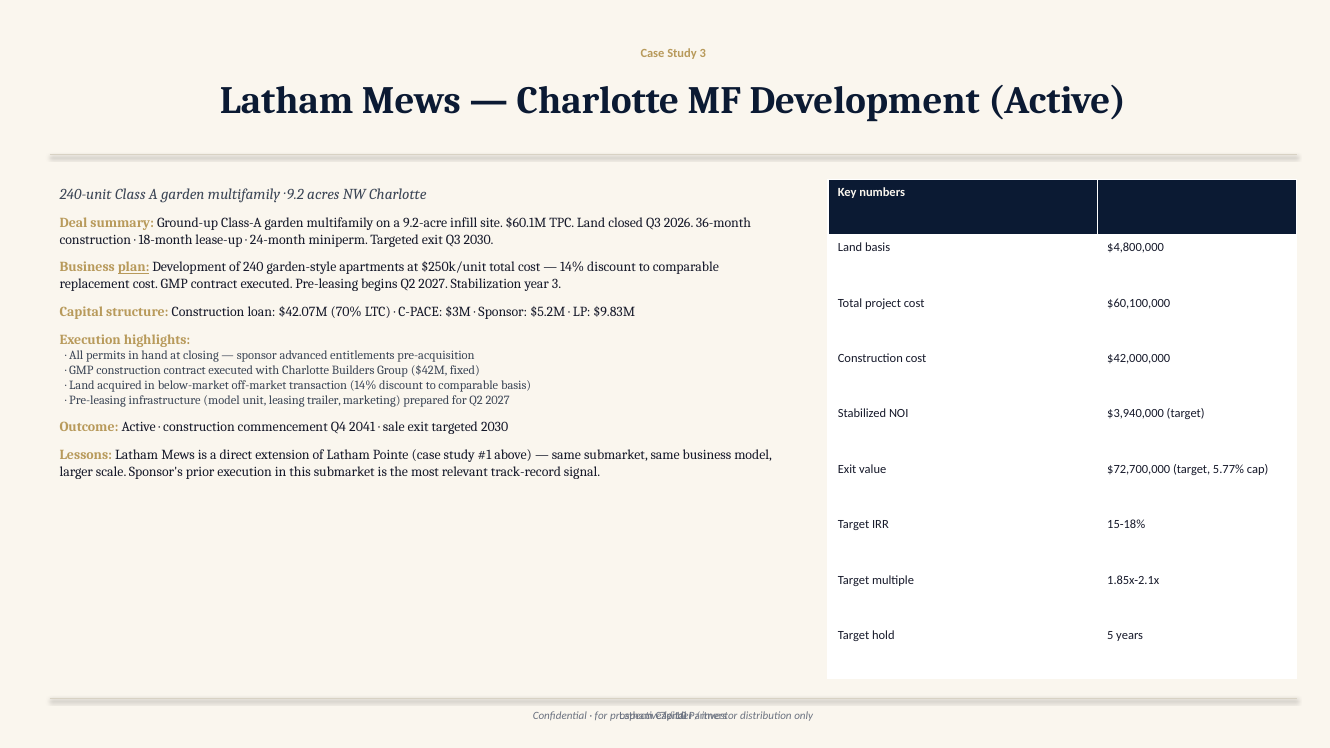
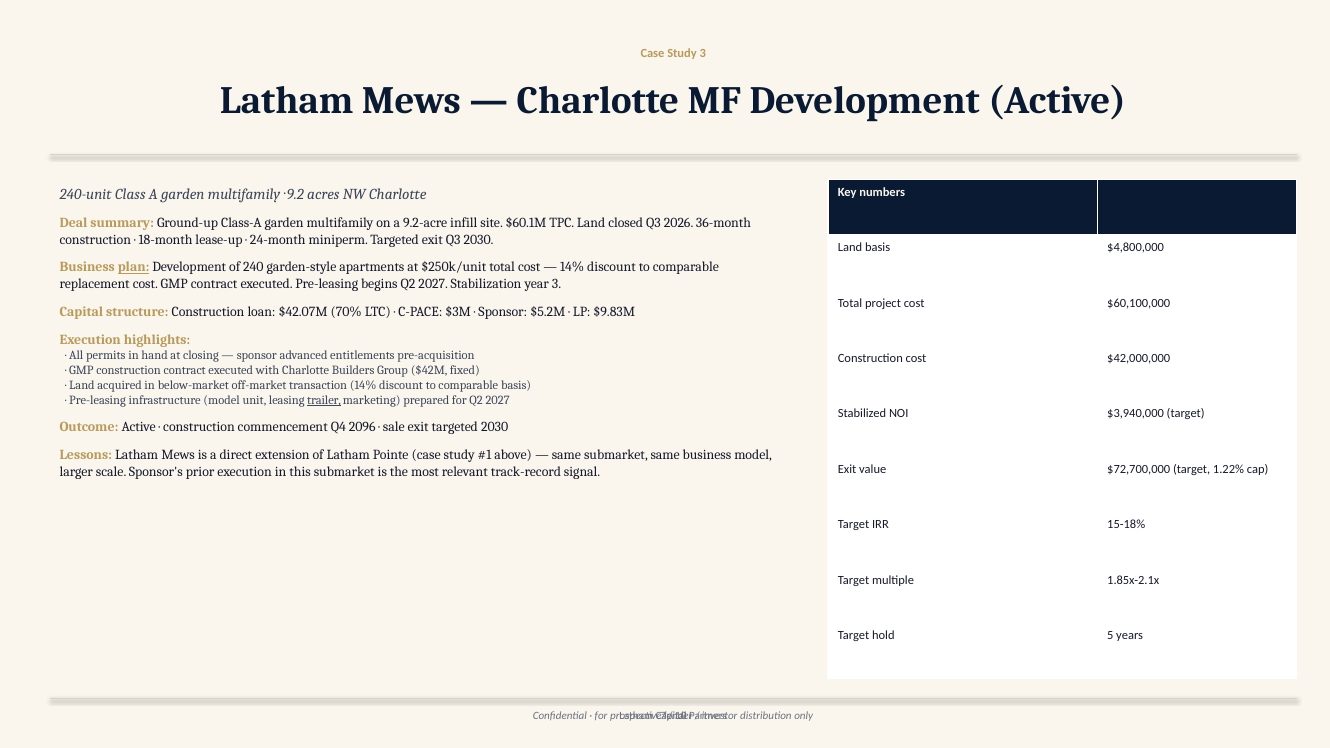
trailer underline: none -> present (324, 400)
2041: 2041 -> 2096 (362, 427)
5.77%: 5.77% -> 1.22% (1228, 469)
